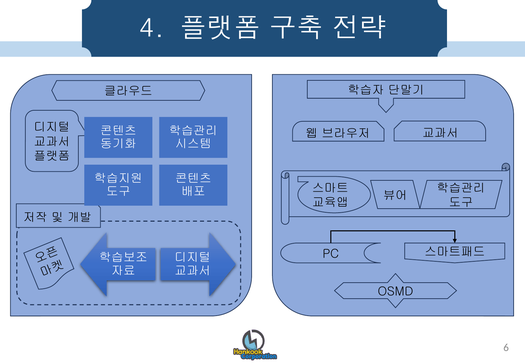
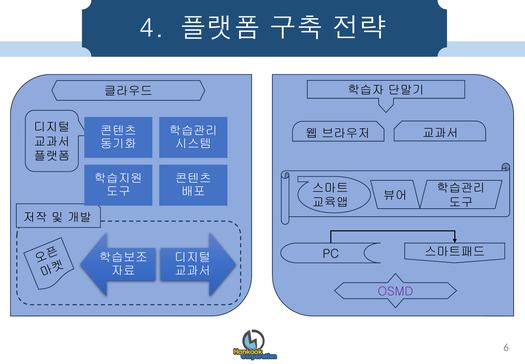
OSMD colour: black -> purple (395, 291)
